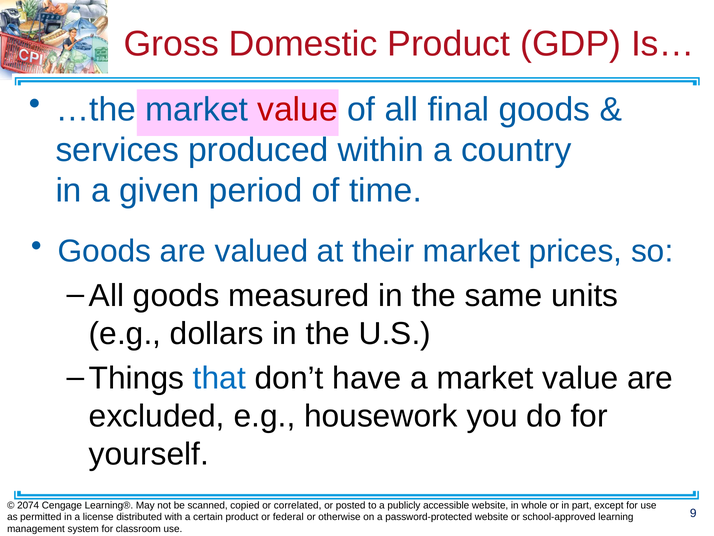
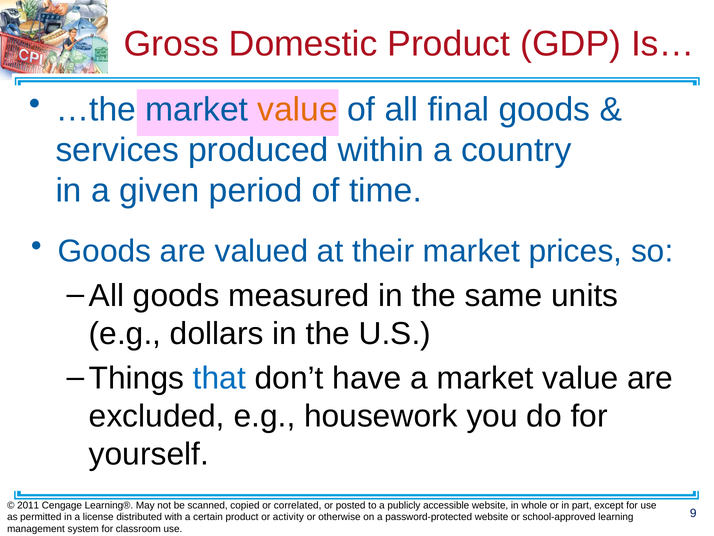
value colour: red -> orange (298, 109)
2074: 2074 -> 2011 (28, 505)
federal: federal -> activity (288, 517)
